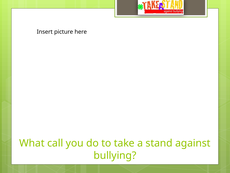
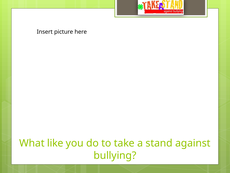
call: call -> like (55, 143)
